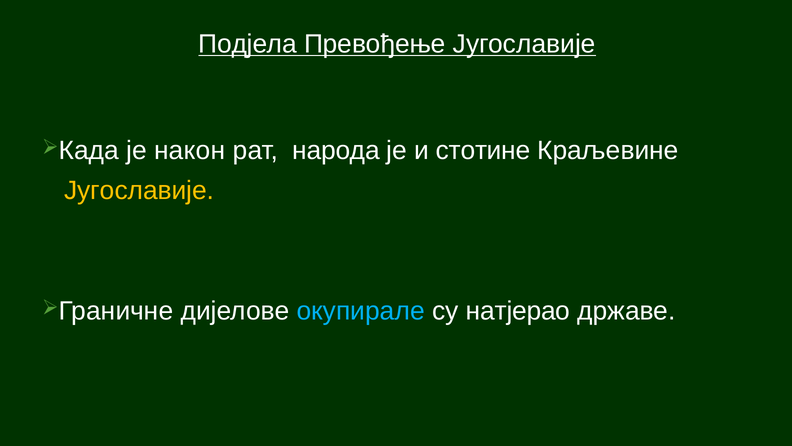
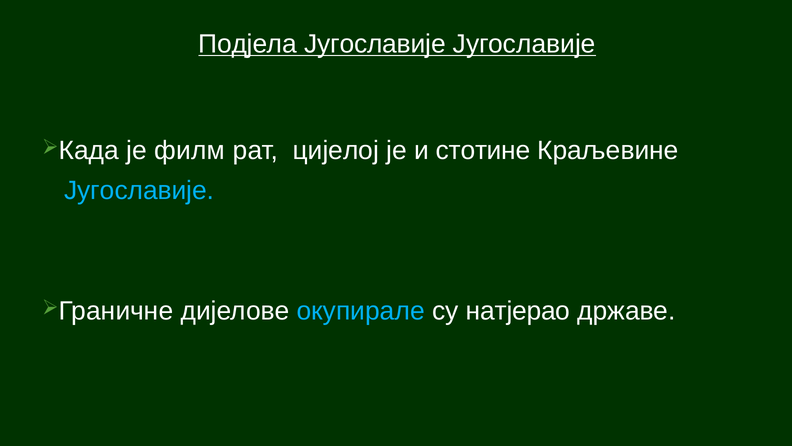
Подјела Превођење: Превођење -> Југославије (375, 44)
након: након -> филм (190, 150)
народа: народа -> цијелој (336, 150)
Југославије colour: yellow -> light blue (139, 191)
